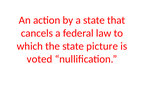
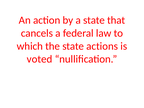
picture: picture -> actions (102, 46)
